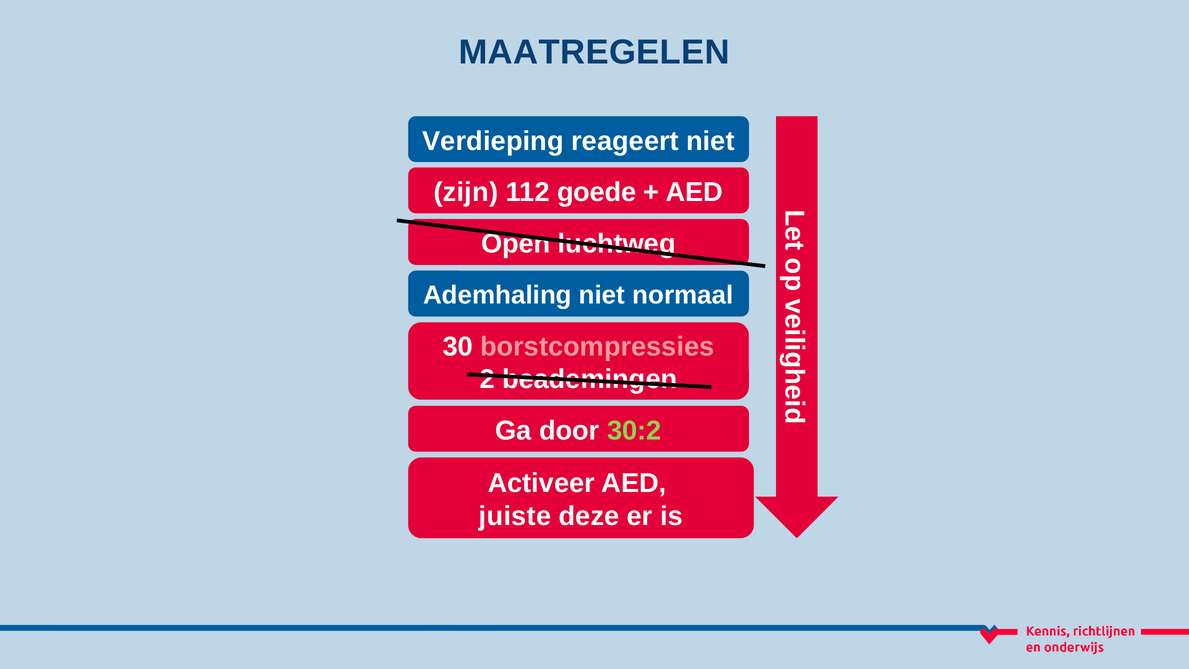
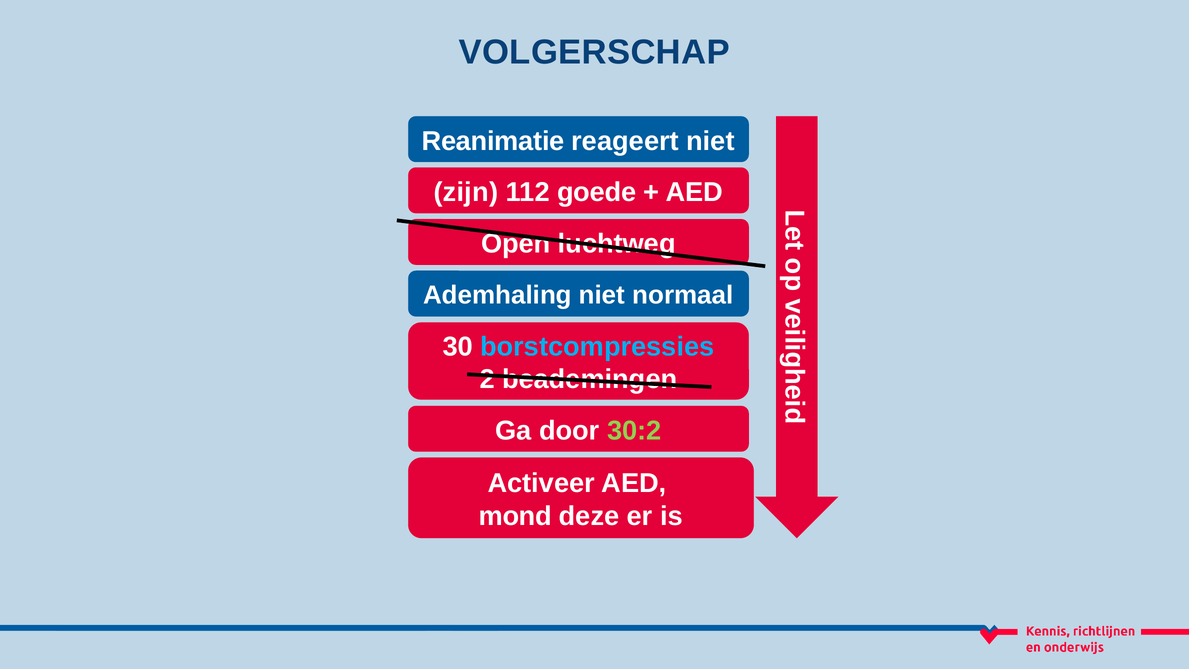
MAATREGELEN: MAATREGELEN -> VOLGERSCHAP (594, 52)
Verdieping: Verdieping -> Reanimatie (493, 141)
borstcompressies colour: pink -> light blue (597, 346)
juiste: juiste -> mond (515, 516)
